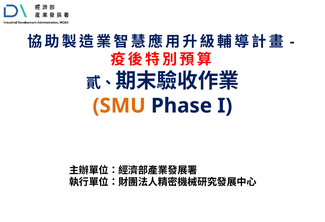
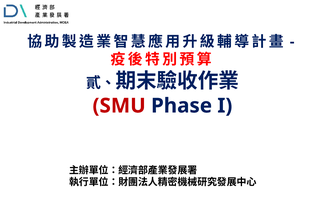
SMU colour: orange -> red (119, 106)
